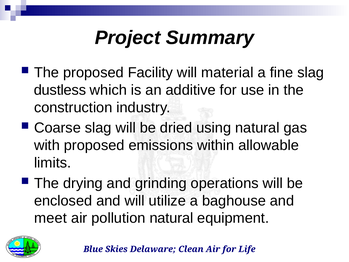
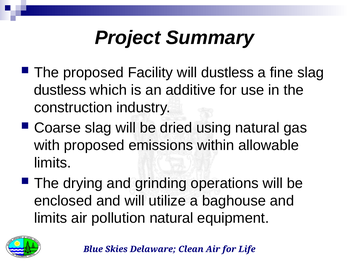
will material: material -> dustless (228, 73)
meet: meet -> limits (51, 218)
